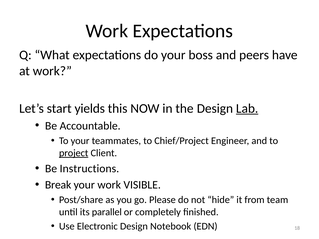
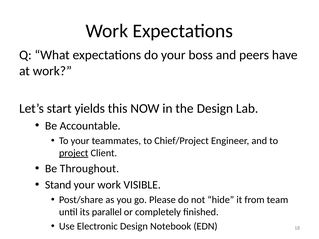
Lab underline: present -> none (247, 109)
Instructions: Instructions -> Throughout (89, 169)
Break: Break -> Stand (58, 185)
